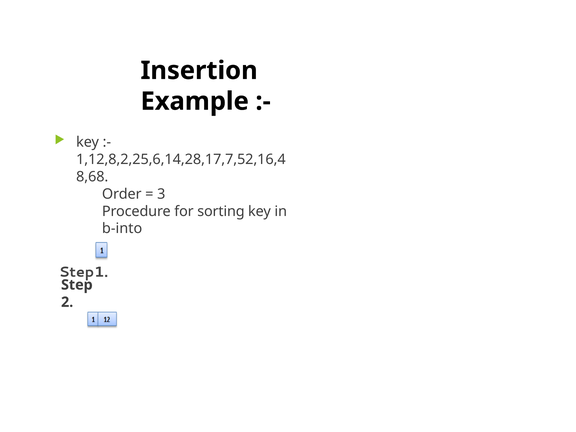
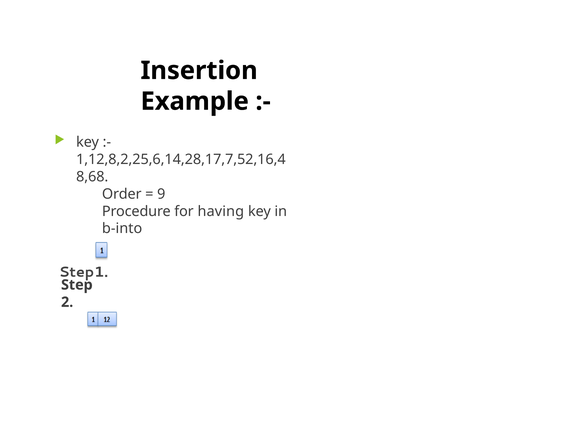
3: 3 -> 9 (161, 194)
sorting: sorting -> having (221, 211)
